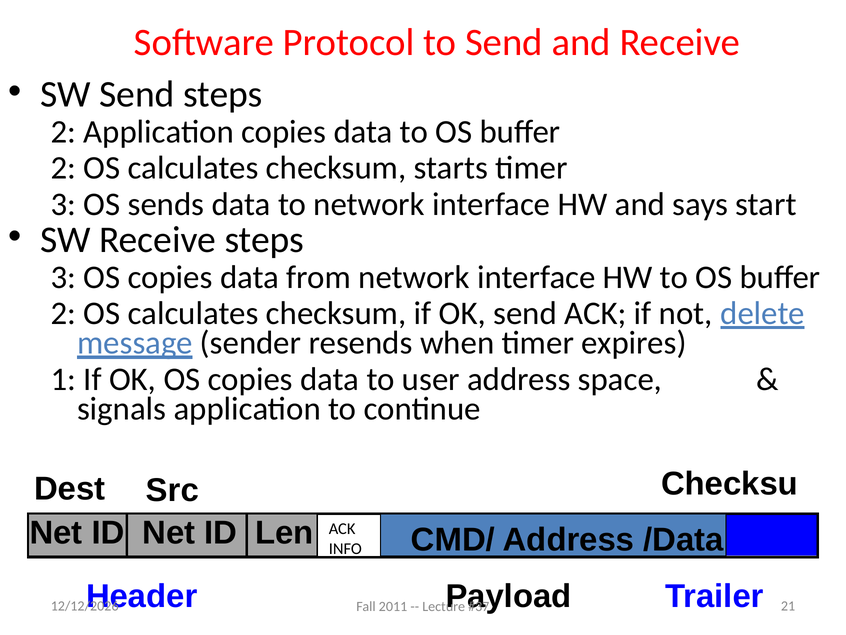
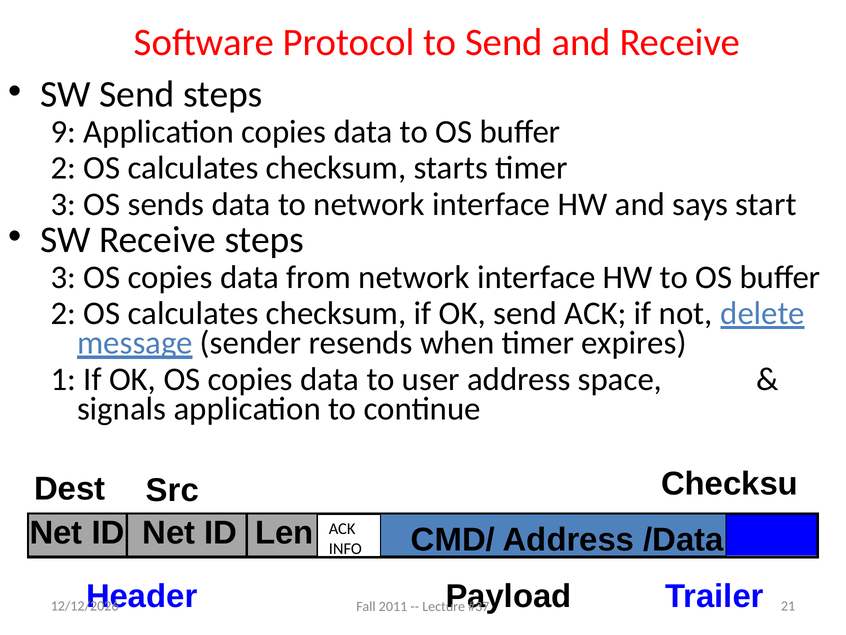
2: 2 -> 9 (63, 132)
